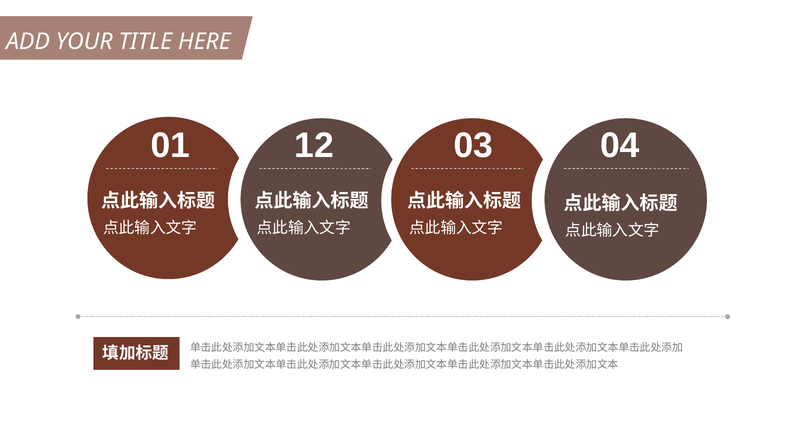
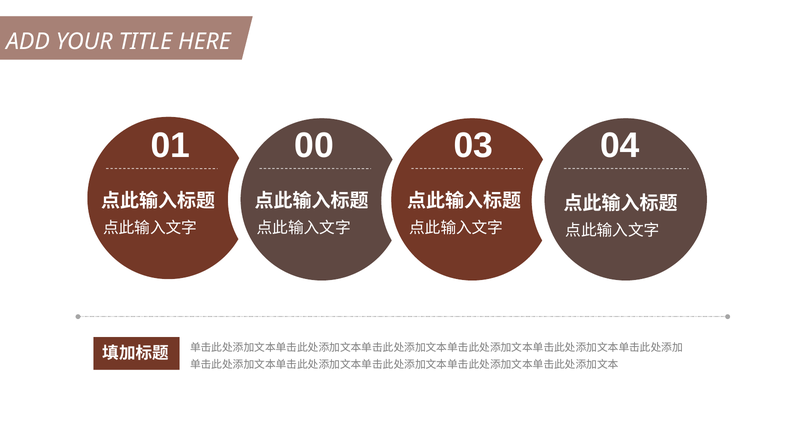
12: 12 -> 00 (314, 146)
